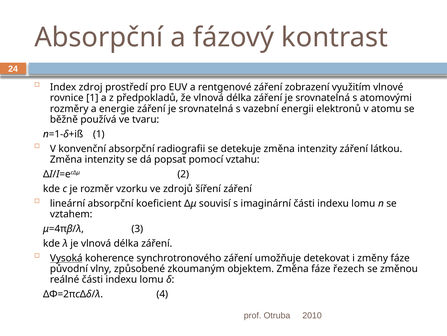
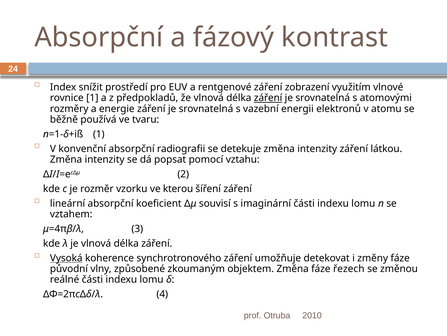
zdroj: zdroj -> snížit (91, 87)
záření underline: none -> present (268, 98)
zdrojů: zdrojů -> kterou (178, 188)
